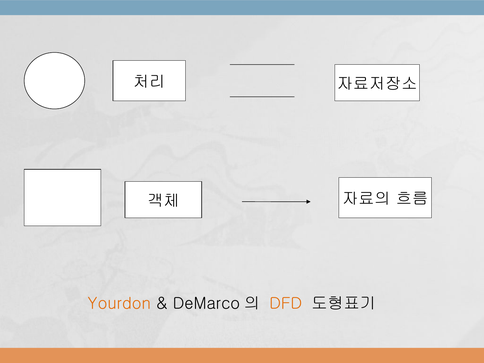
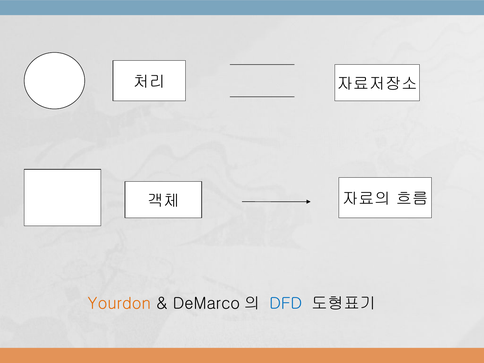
DFD colour: orange -> blue (286, 304)
